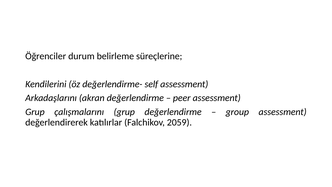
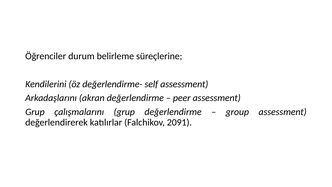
2059: 2059 -> 2091 (179, 122)
